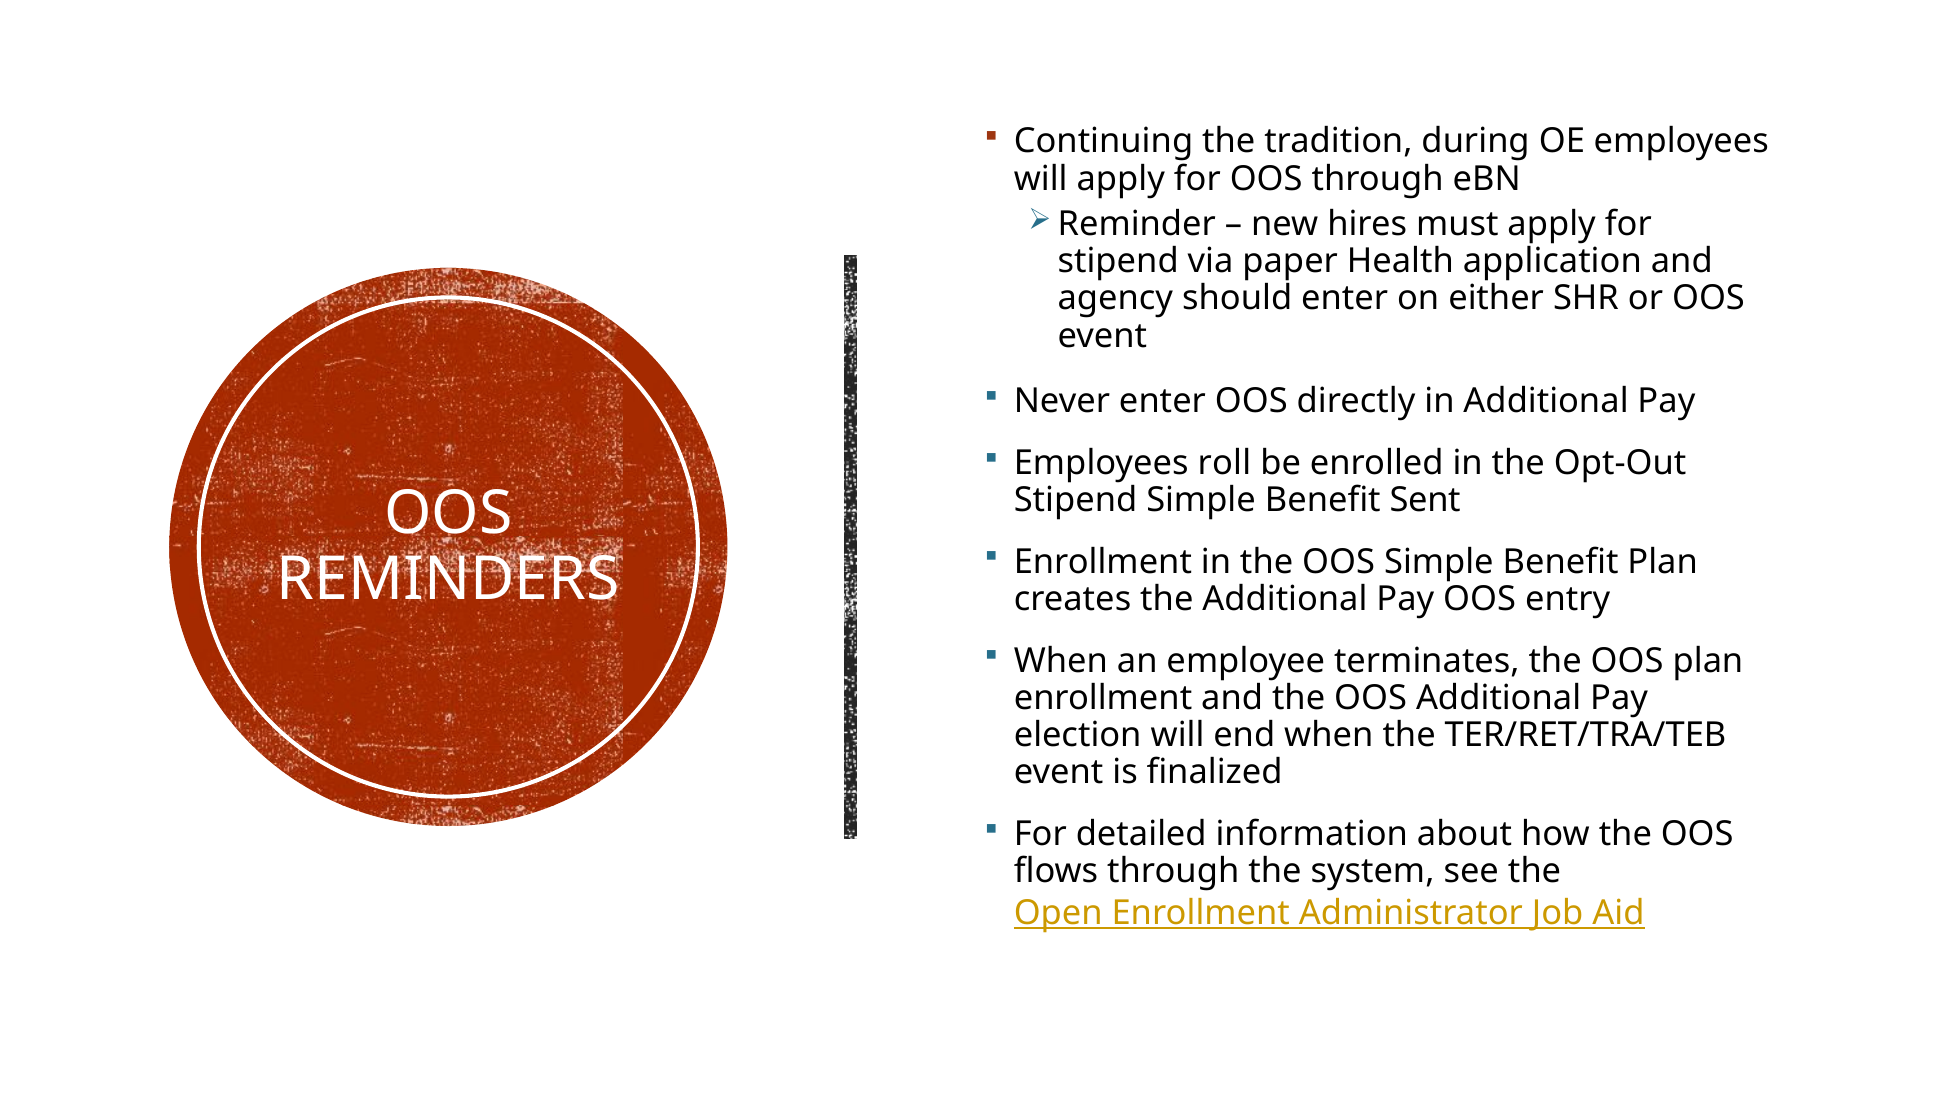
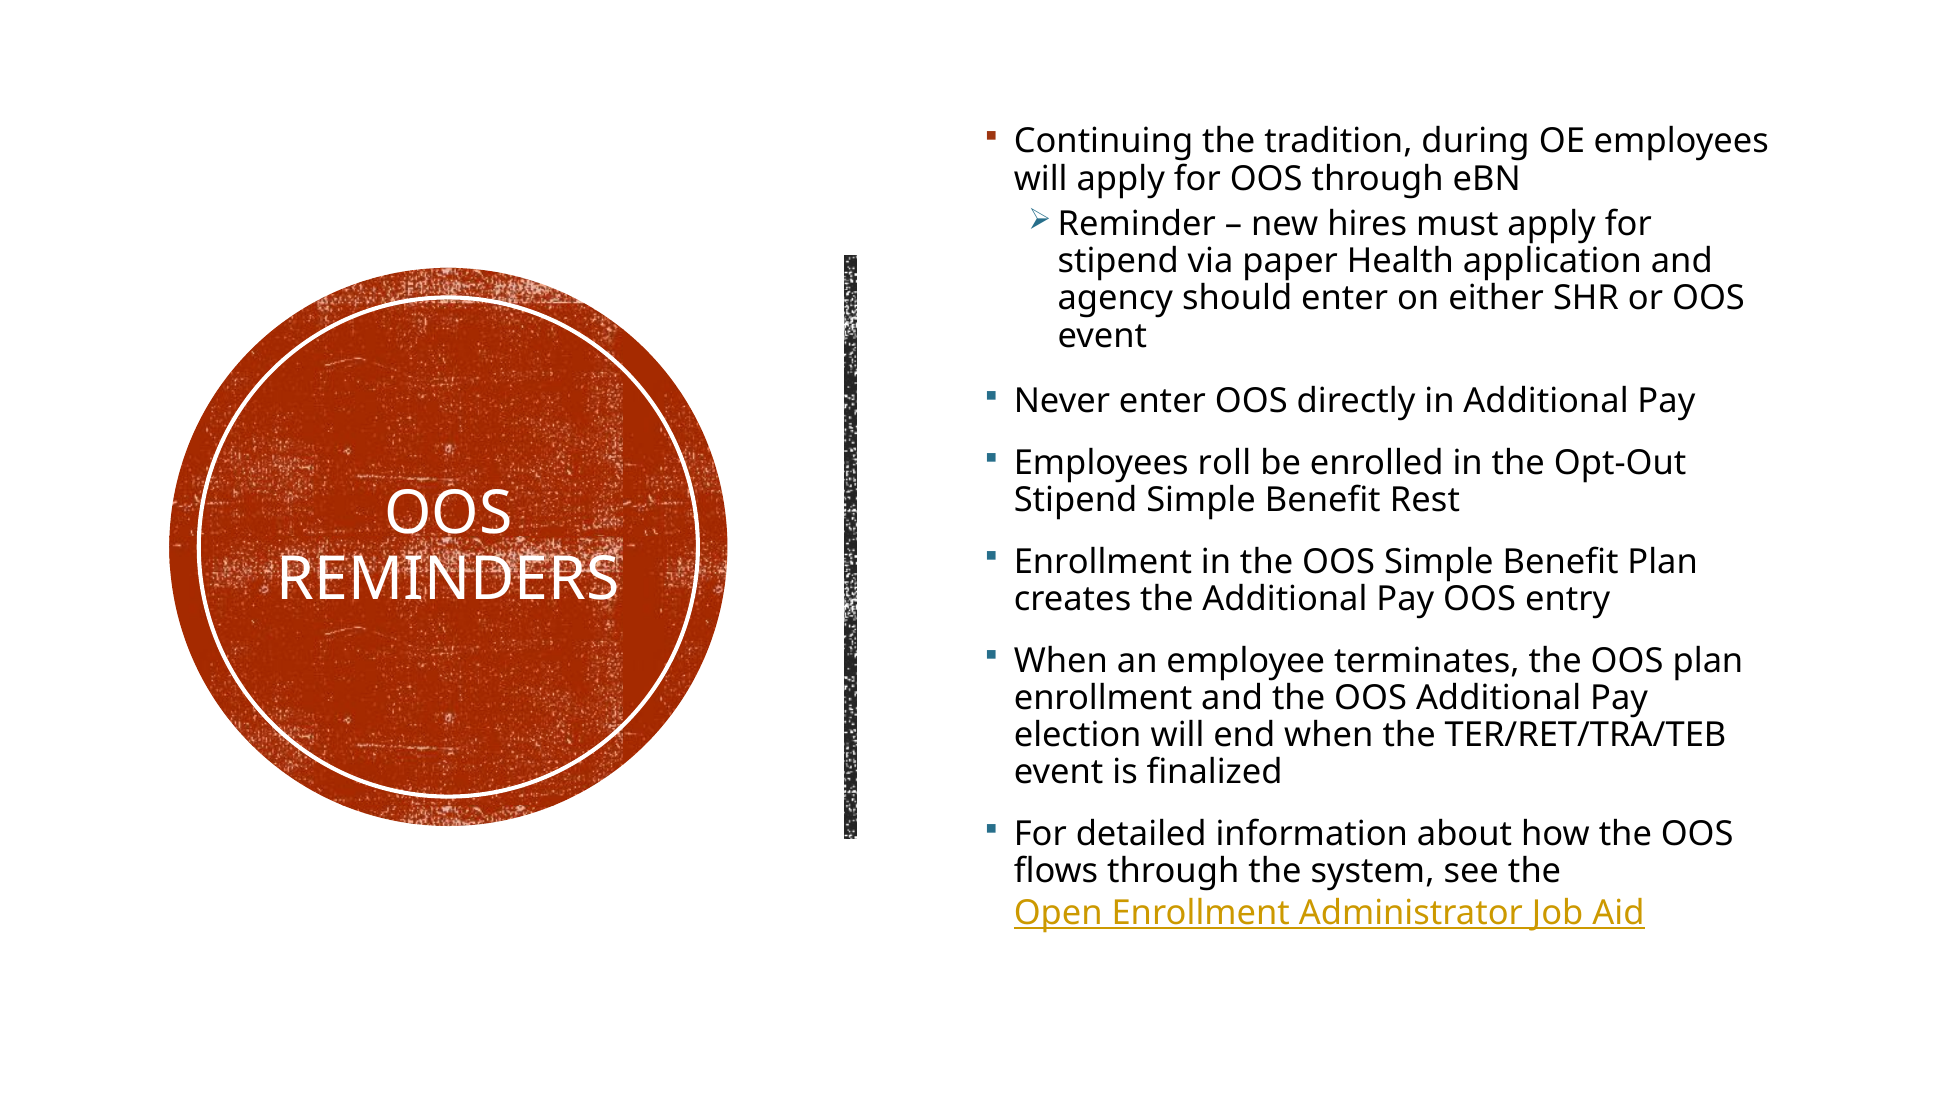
Sent: Sent -> Rest (1425, 500)
